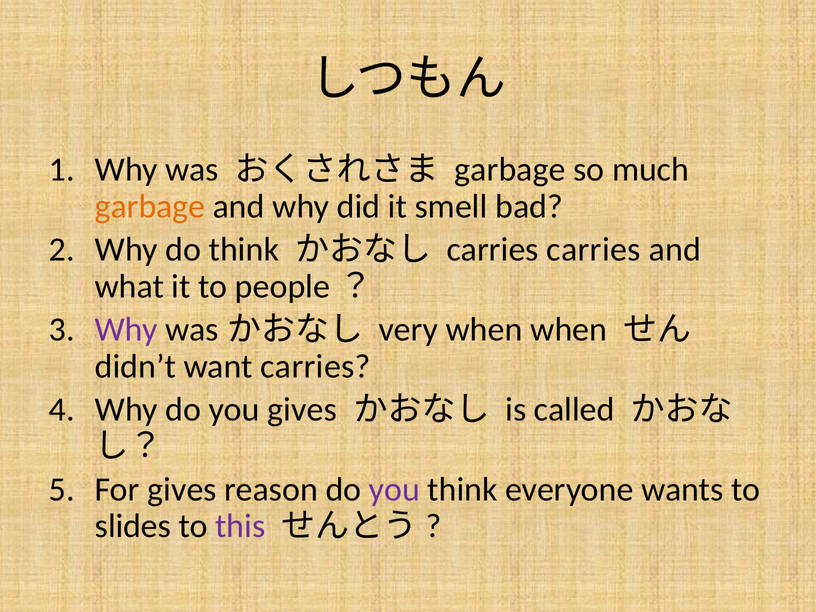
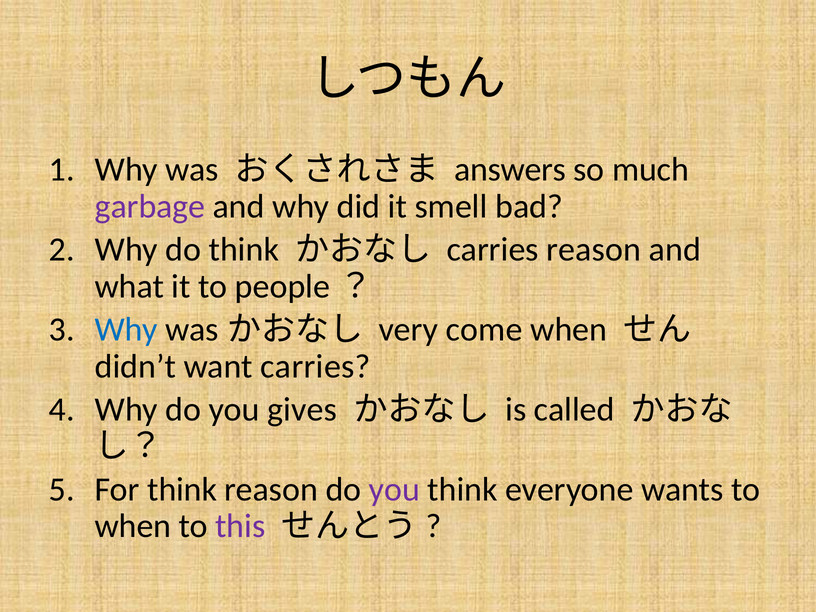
garbage: garbage -> answers (510, 170)
garbage colour: orange -> purple (150, 206)
carries carries: carries -> reason (594, 250)
Why colour: purple -> blue (126, 330)
very when: when -> come (484, 330)
For gives: gives -> think (182, 489)
slides: slides -> when (133, 526)
